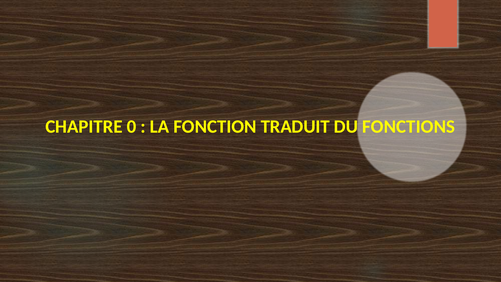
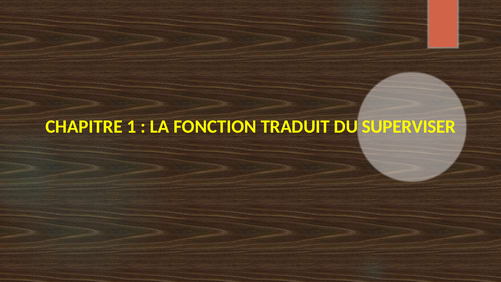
0: 0 -> 1 (132, 127)
FONCTIONS: FONCTIONS -> SUPERVISER (409, 127)
